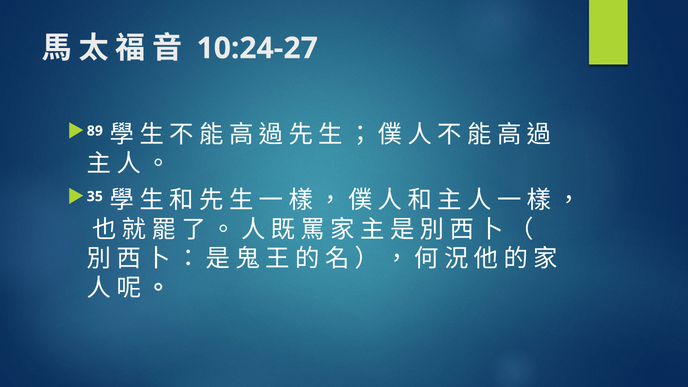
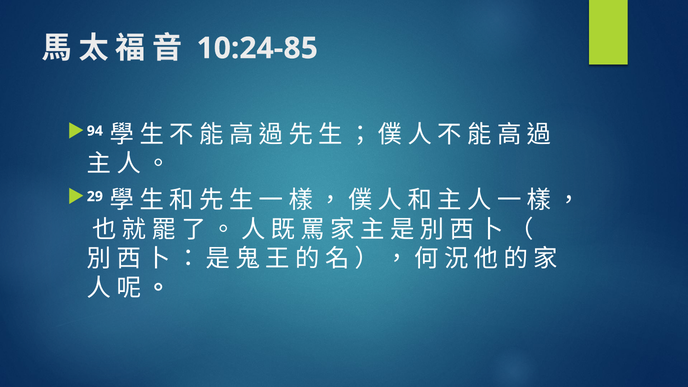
10:24-27: 10:24-27 -> 10:24-85 (257, 48)
89: 89 -> 94 (95, 131)
35: 35 -> 29 (95, 196)
